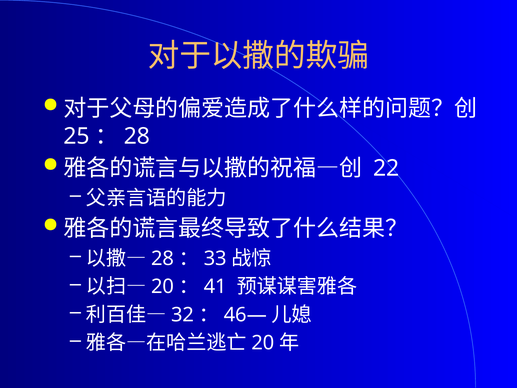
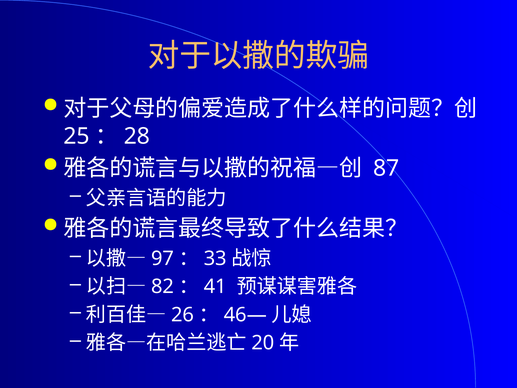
22: 22 -> 87 (386, 168)
28: 28 -> 97 (163, 258)
20: 20 -> 82 (163, 286)
32: 32 -> 26 (183, 315)
